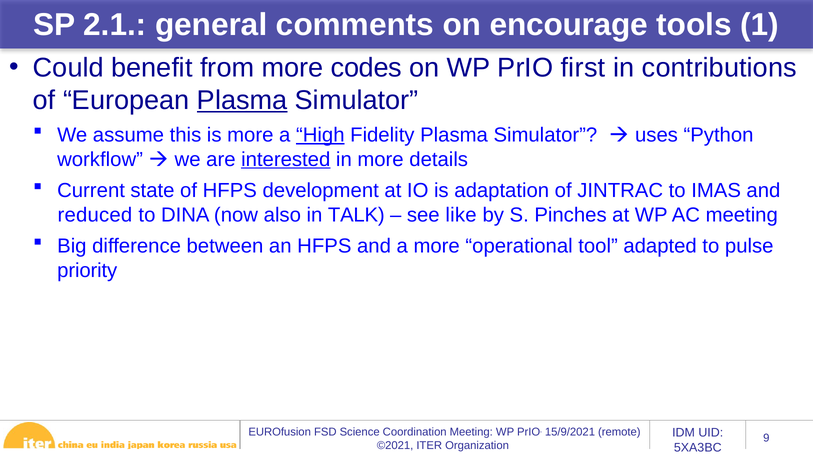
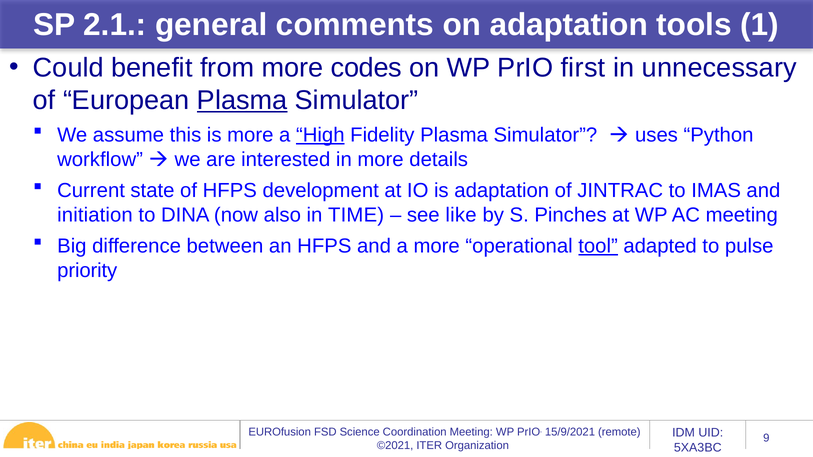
on encourage: encourage -> adaptation (569, 25)
contributions: contributions -> unnecessary (719, 68)
interested underline: present -> none (286, 159)
reduced: reduced -> initiation (95, 215)
TALK: TALK -> TIME (356, 215)
tool underline: none -> present (598, 246)
